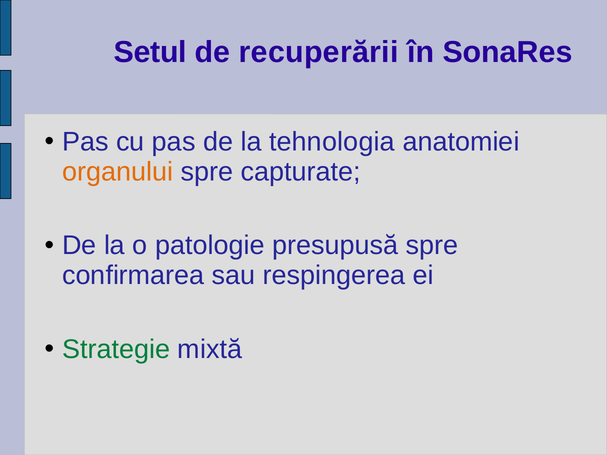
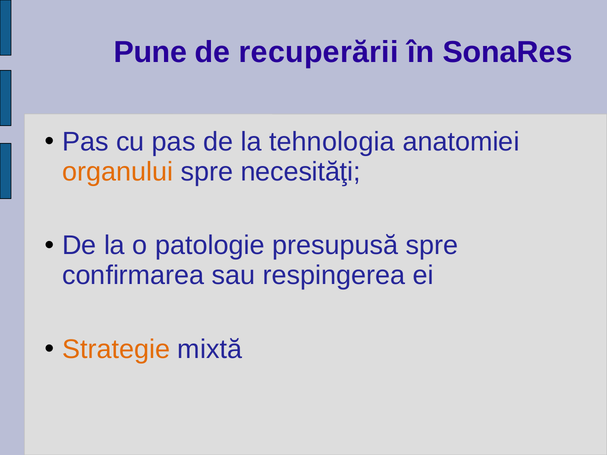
Setul: Setul -> Pune (150, 52)
capturate: capturate -> necesităţi (301, 172)
Strategie colour: green -> orange (116, 349)
